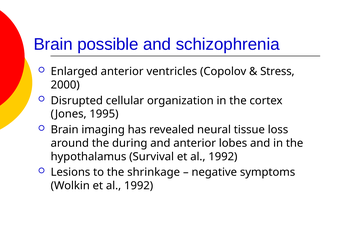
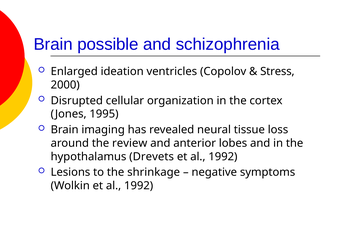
Enlarged anterior: anterior -> ideation (122, 72)
during: during -> review (130, 144)
Survival: Survival -> Drevets (152, 157)
